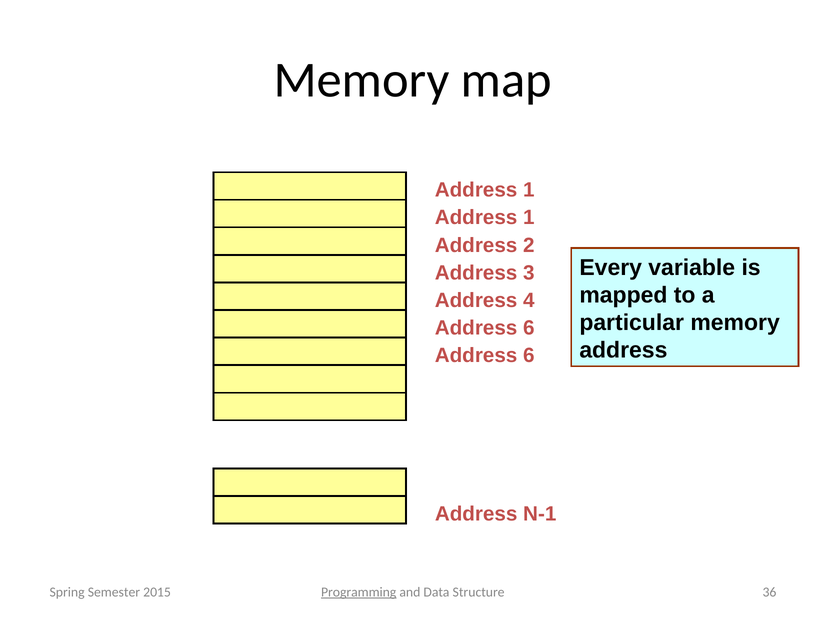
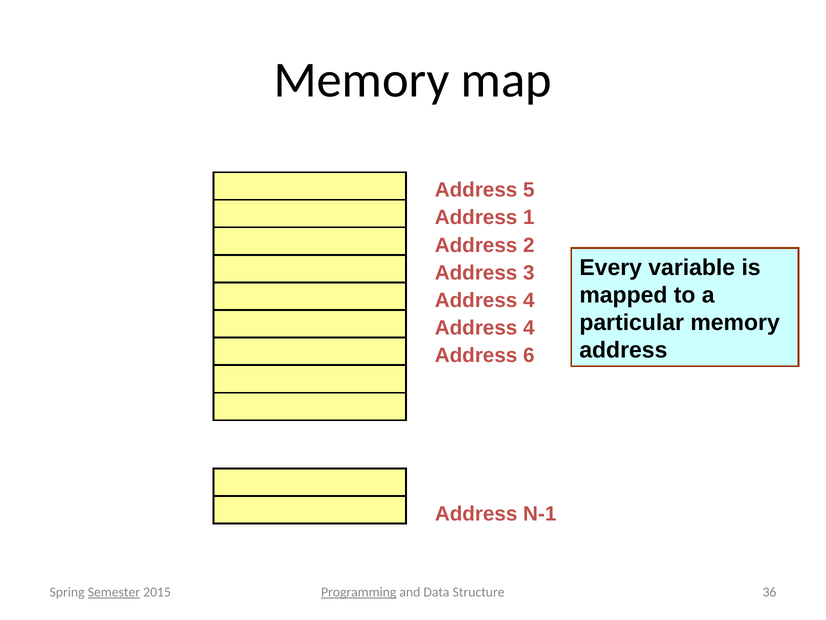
1: 1 -> 5 (529, 190)
6: 6 -> 4 (529, 328)
Semester underline: none -> present (114, 592)
